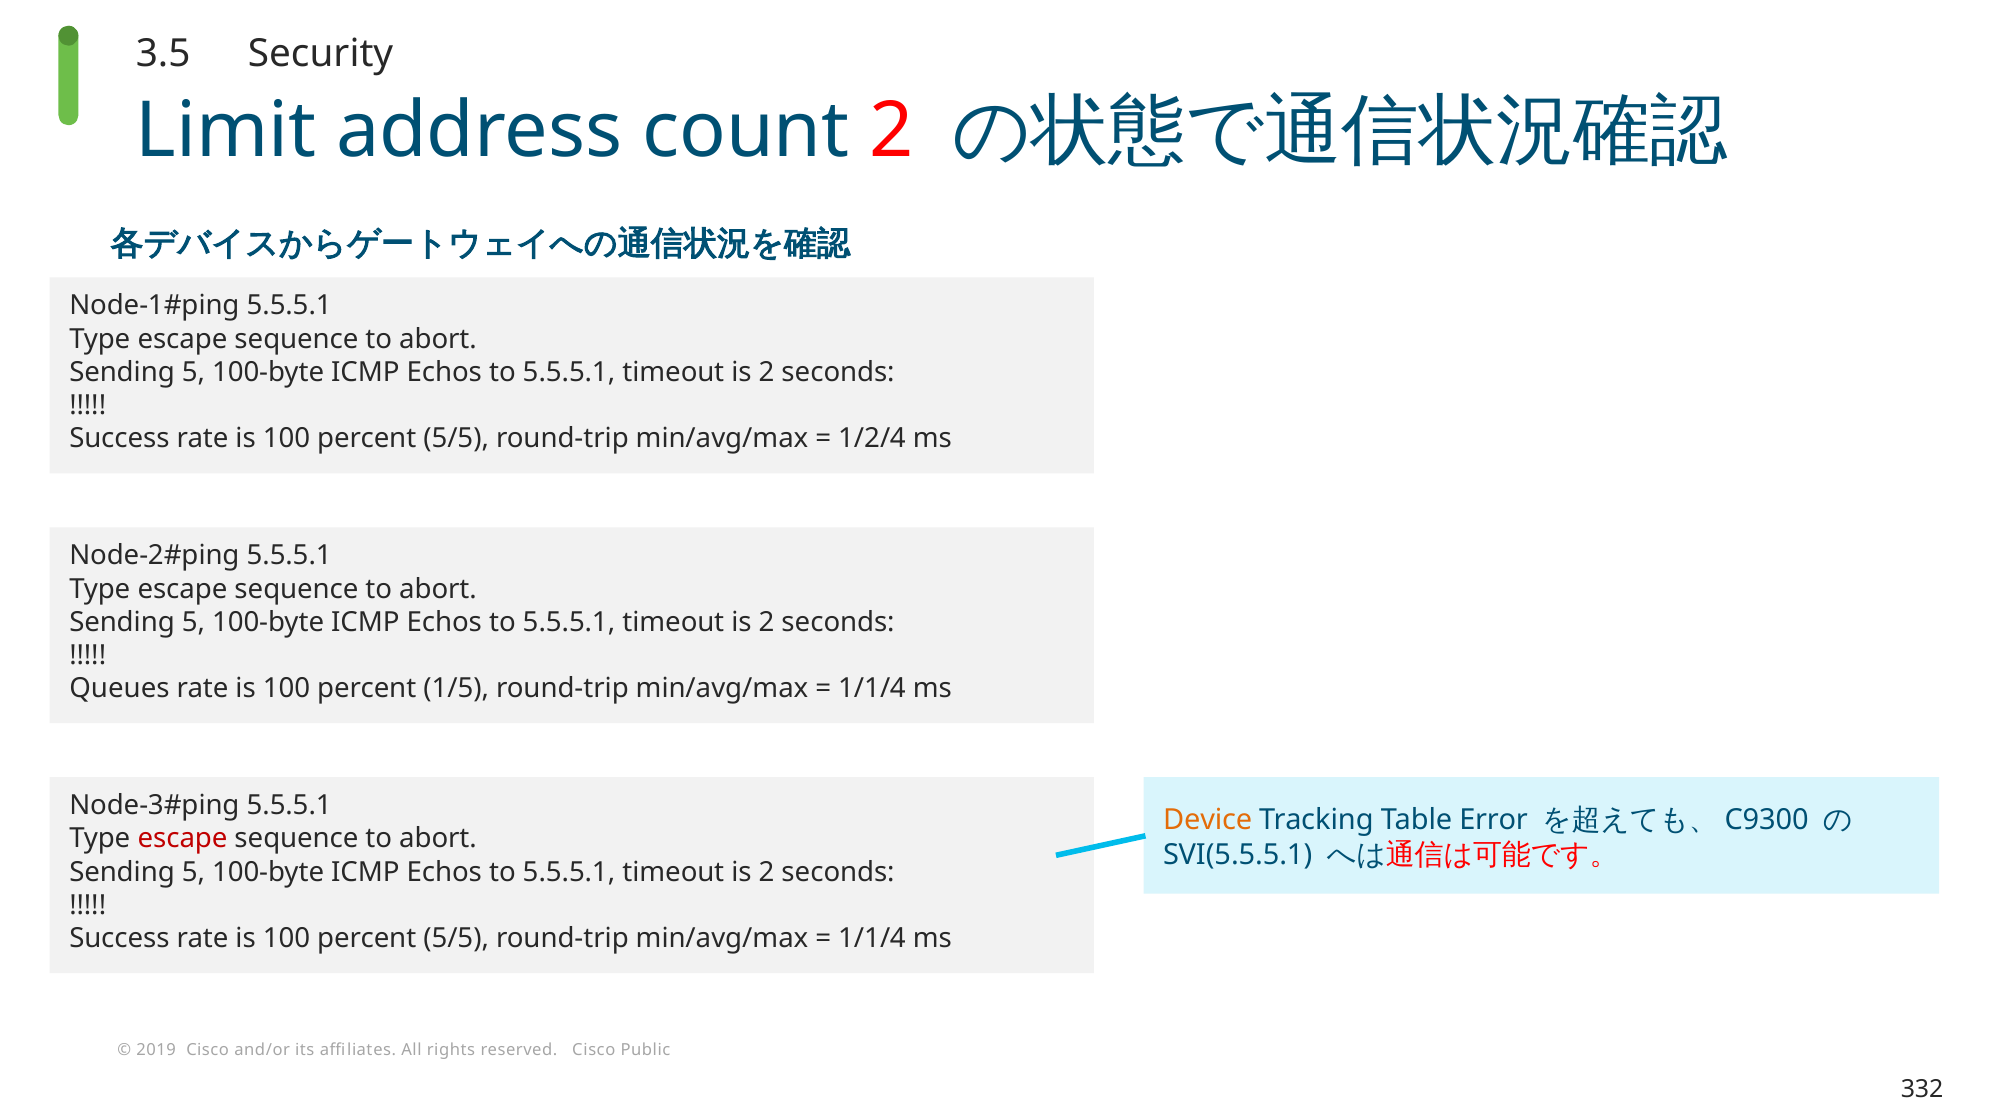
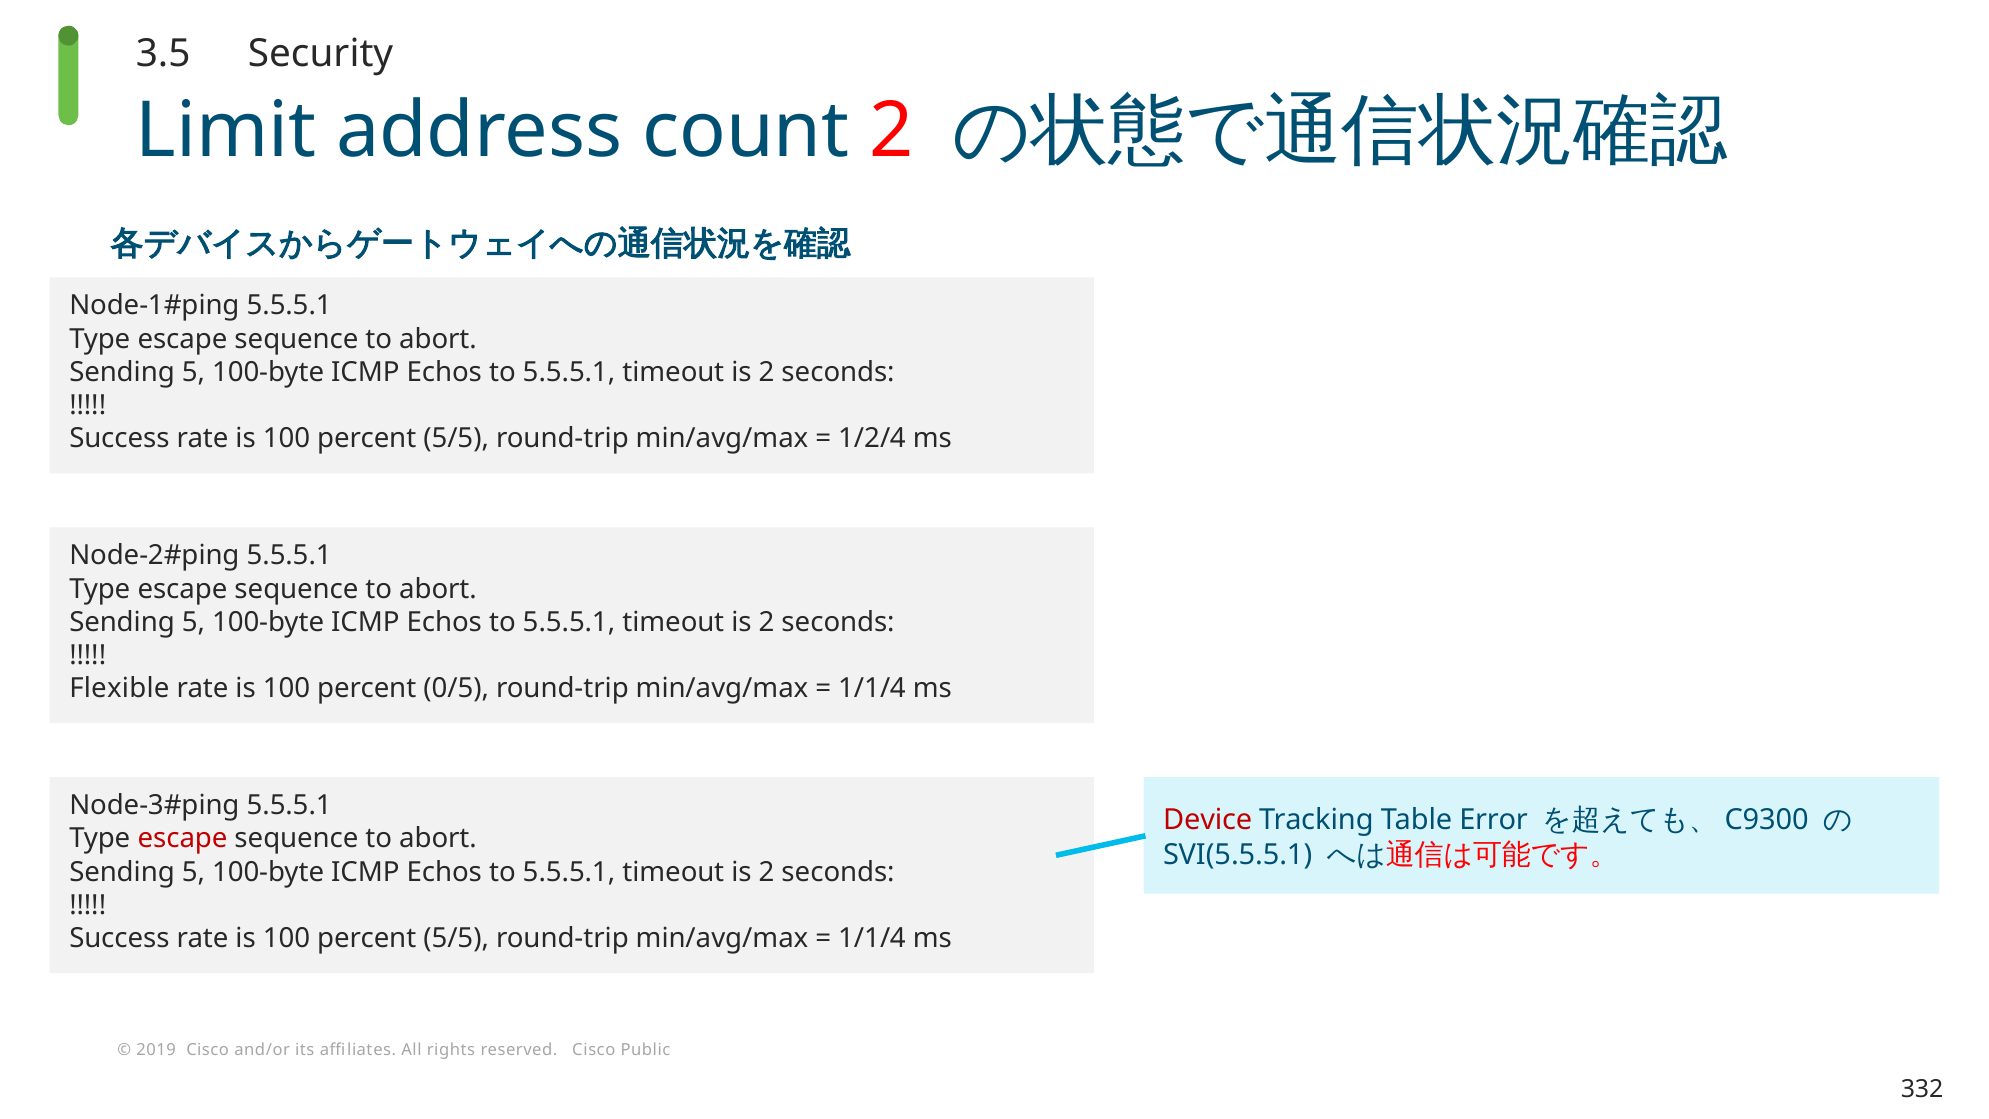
Queues: Queues -> Flexible (119, 688)
1/5: 1/5 -> 0/5 (456, 688)
Device colour: orange -> red (1208, 820)
